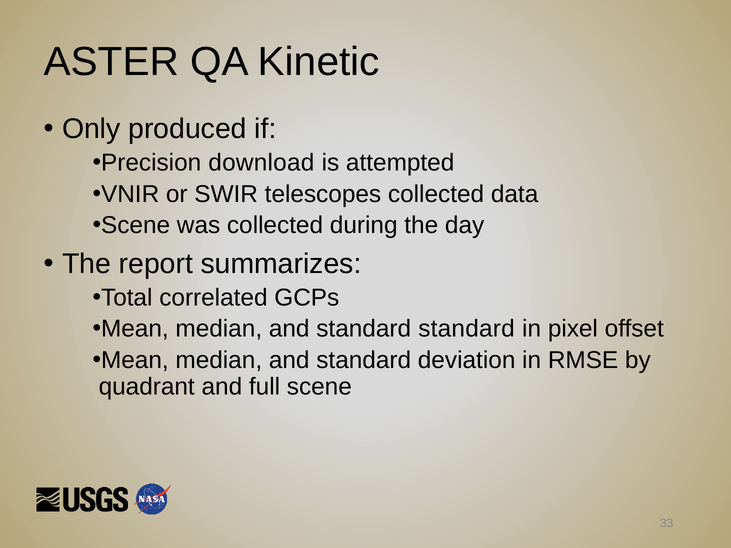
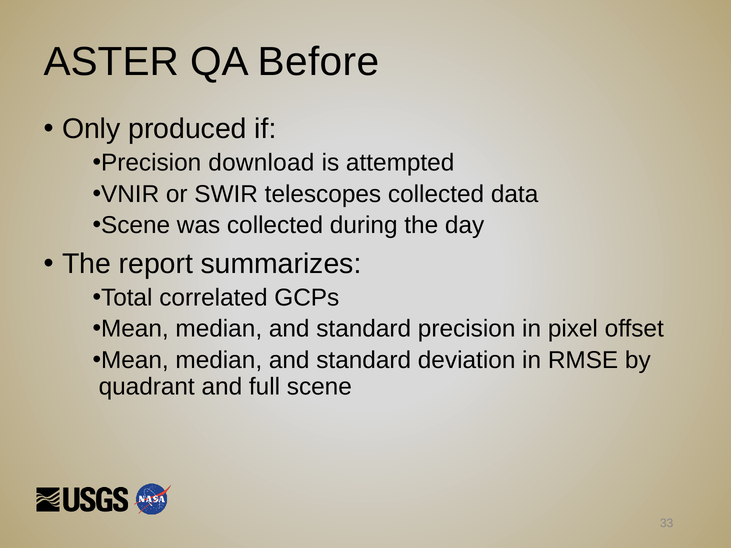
Kinetic: Kinetic -> Before (319, 62)
standard standard: standard -> precision (467, 329)
